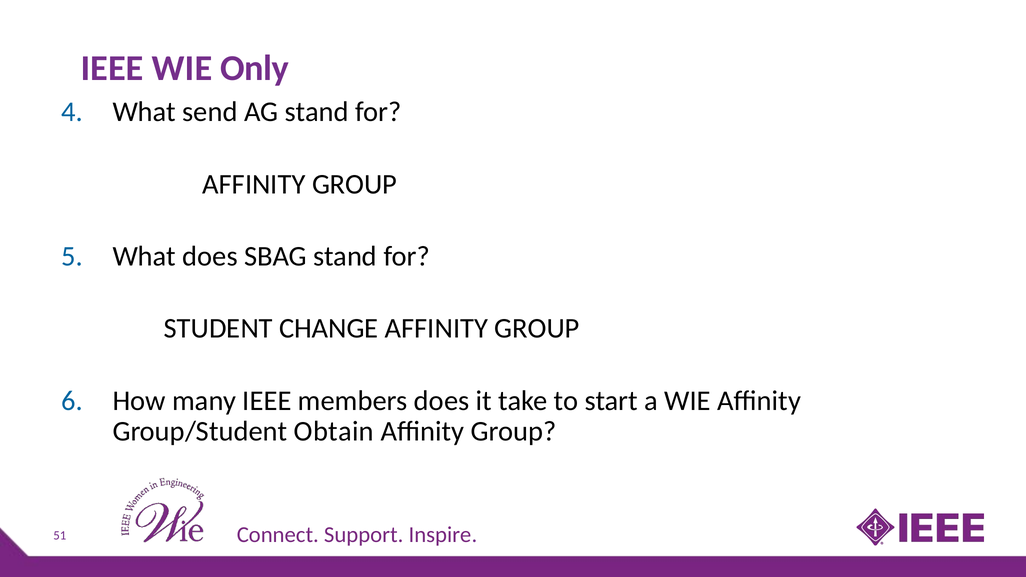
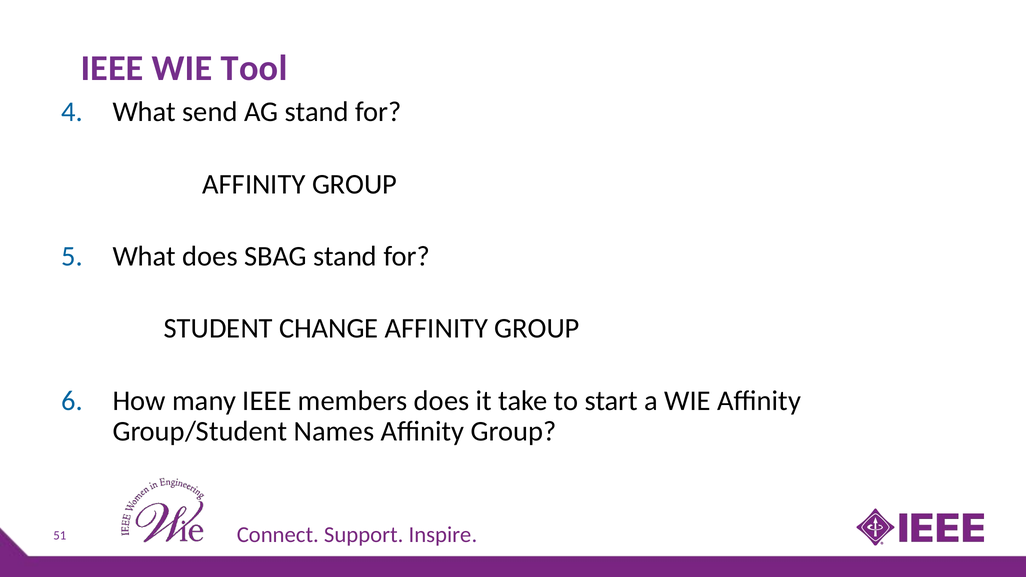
Only: Only -> Tool (254, 68)
Obtain: Obtain -> Names (334, 432)
